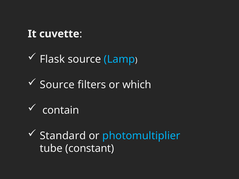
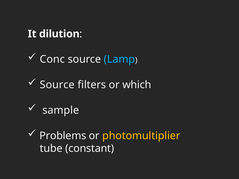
cuvette: cuvette -> dilution (59, 34)
Flask: Flask -> Conc (52, 59)
contain: contain -> sample (61, 110)
Standard: Standard -> Problems (63, 136)
photomultiplier colour: light blue -> yellow (141, 136)
